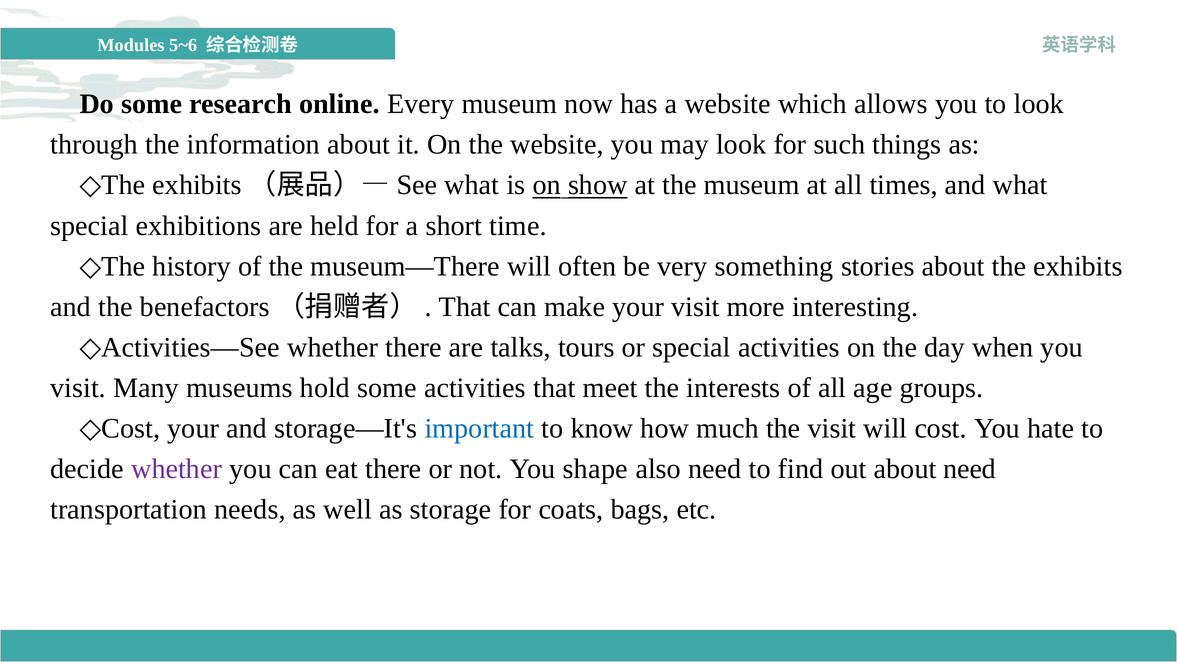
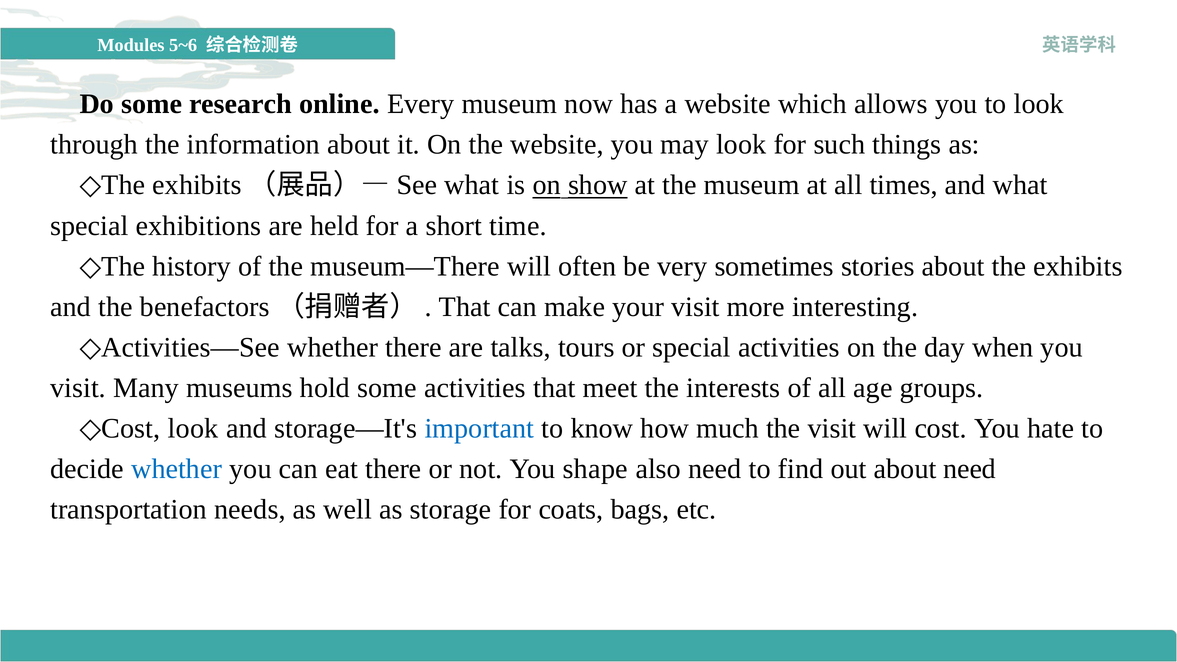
something: something -> sometimes (774, 266)
◇Cost your: your -> look (193, 429)
whether colour: purple -> blue (177, 469)
